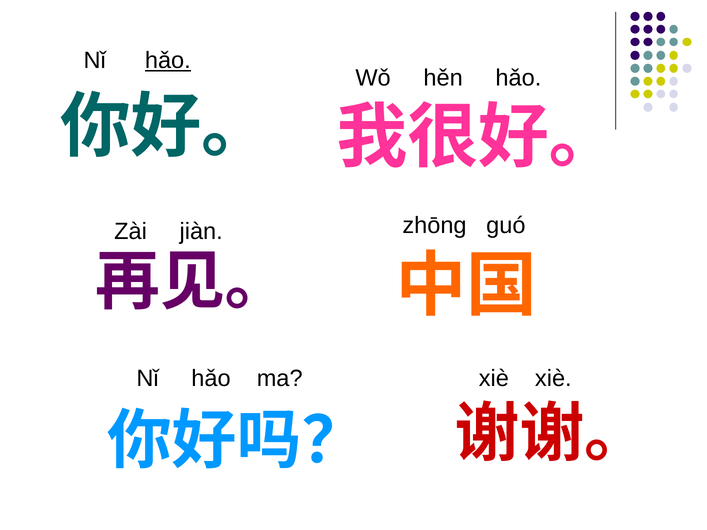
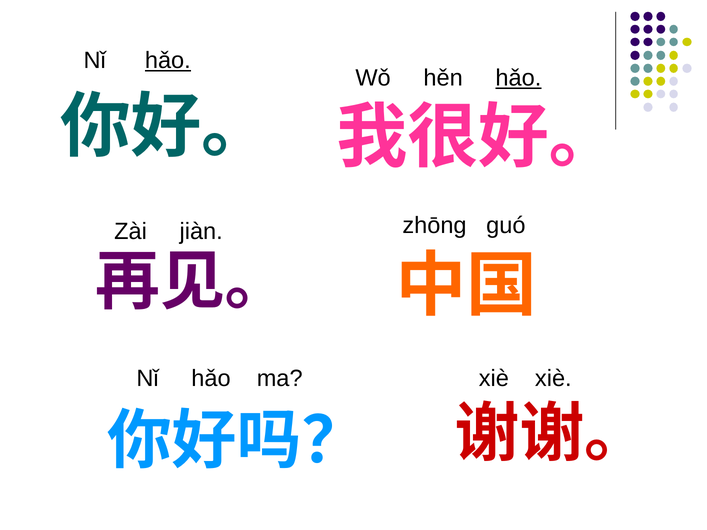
hǎo underline: none -> present (518, 78)
